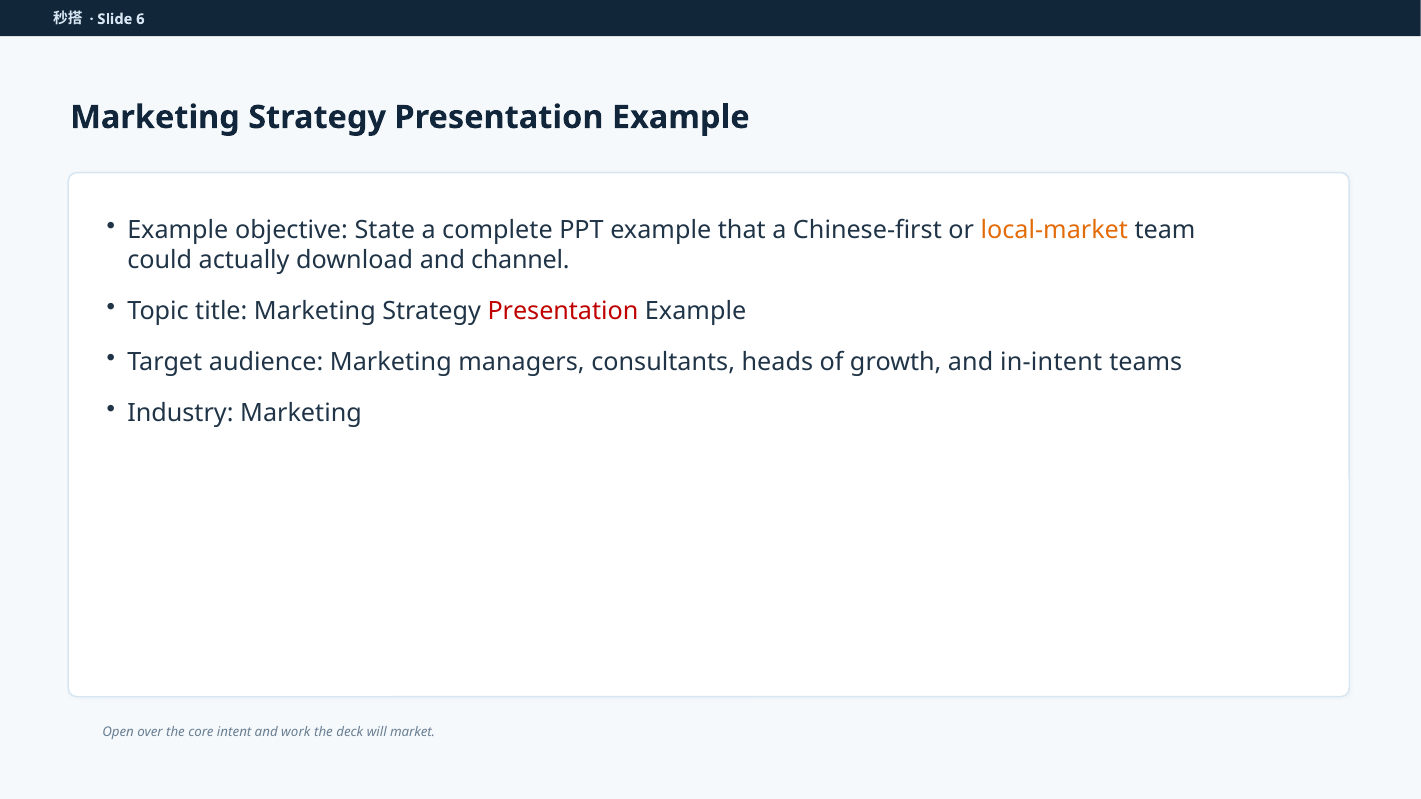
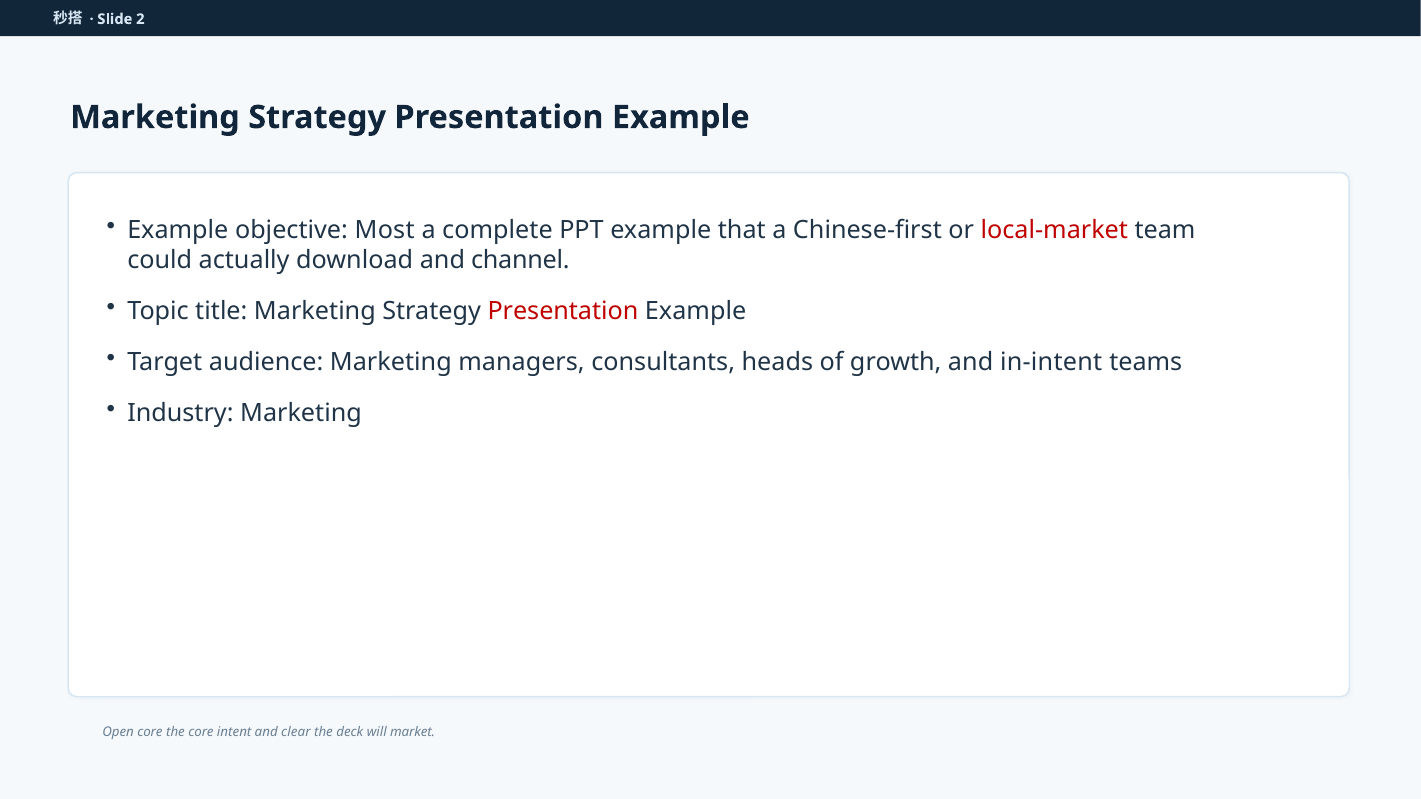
6: 6 -> 2 (140, 19)
State: State -> Most (385, 230)
local-market colour: orange -> red (1054, 230)
Open over: over -> core (150, 732)
work: work -> clear (296, 732)
